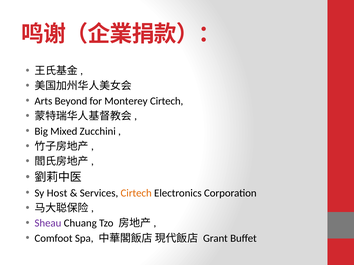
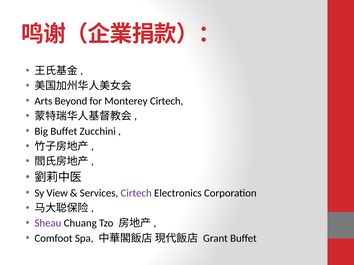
Big Mixed: Mixed -> Buffet (64, 131)
Host: Host -> View (57, 193)
Cirtech colour: orange -> purple (136, 193)
